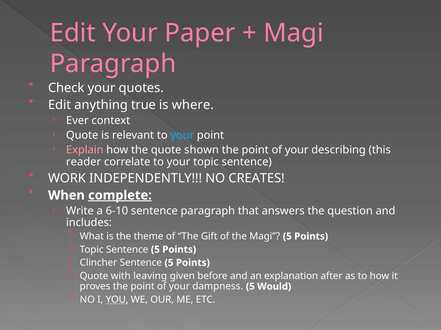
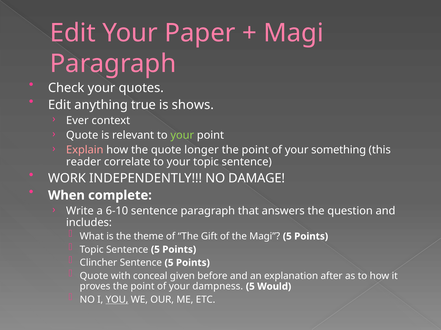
where: where -> shows (193, 105)
your colour: light blue -> light green (182, 135)
shown: shown -> longer (202, 150)
describing: describing -> something (339, 150)
CREATES: CREATES -> DAMAGE (257, 179)
complete underline: present -> none (120, 196)
leaving: leaving -> conceal (150, 276)
